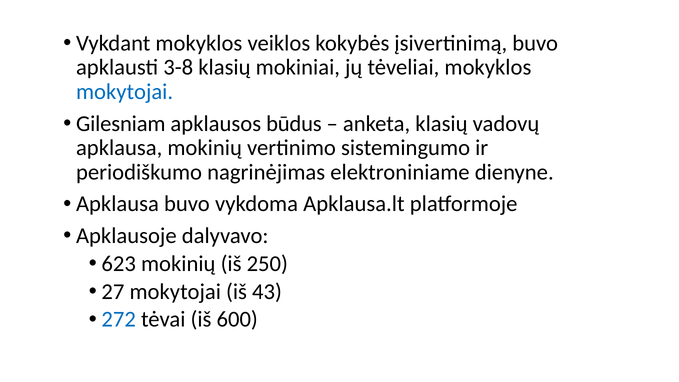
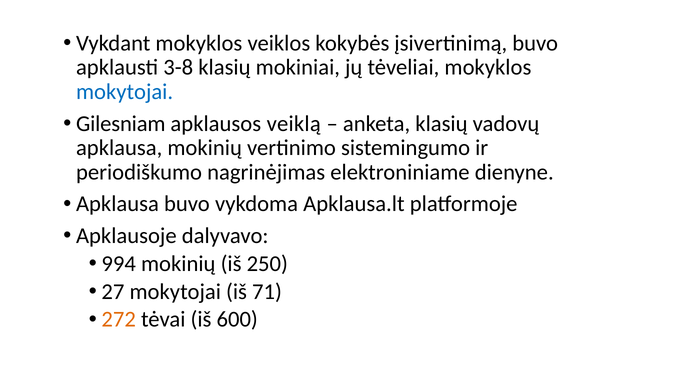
būdus: būdus -> veiklą (294, 124)
623: 623 -> 994 (119, 263)
43: 43 -> 71 (267, 291)
272 colour: blue -> orange (119, 319)
